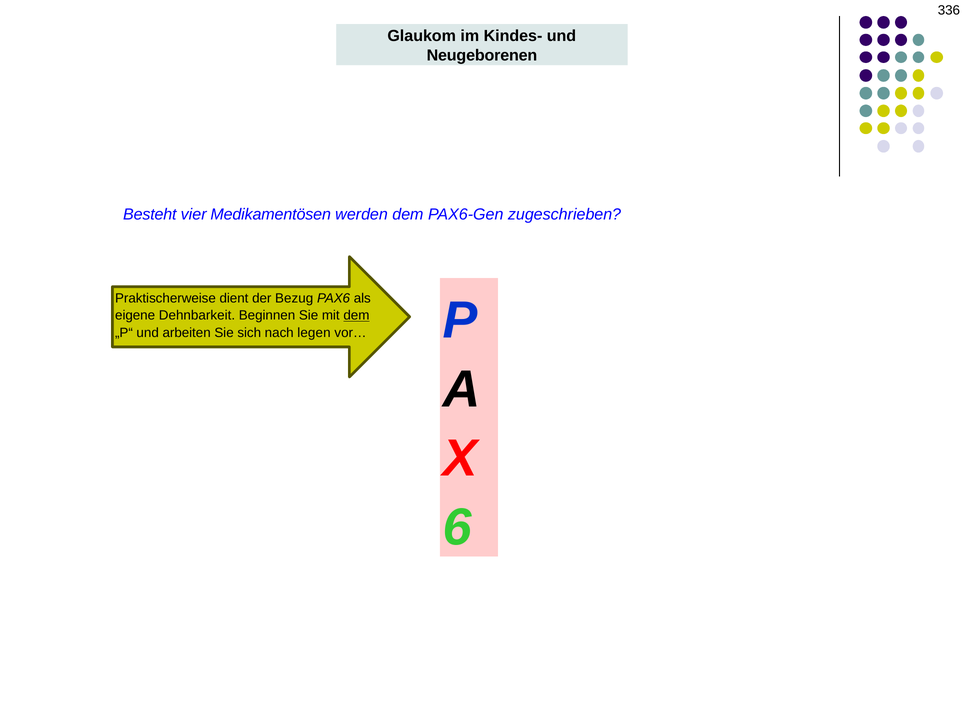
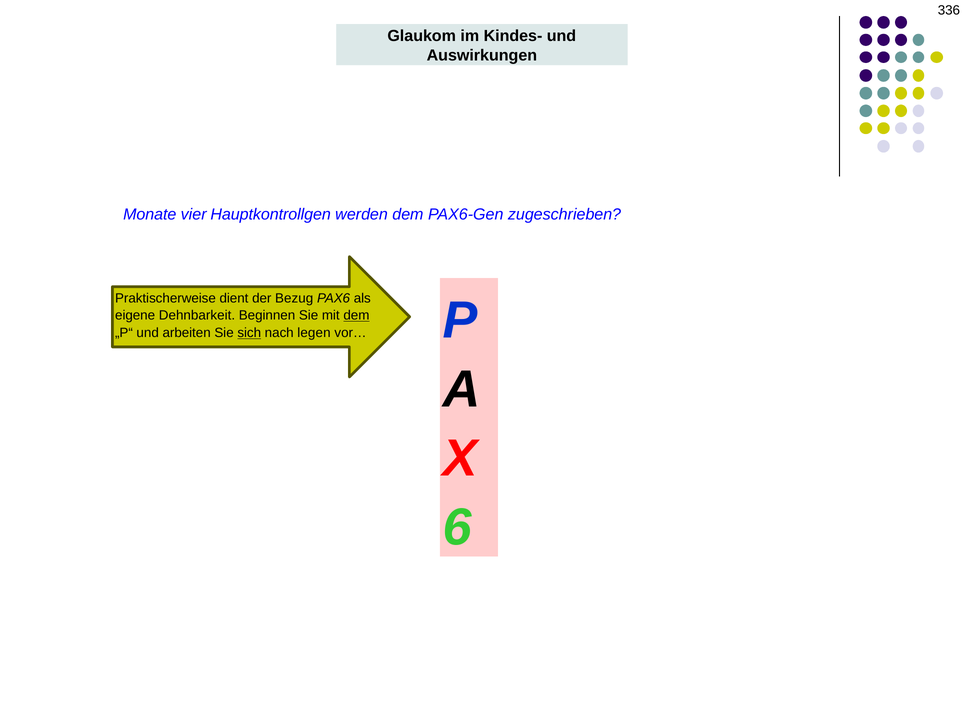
Neugeborenen: Neugeborenen -> Auswirkungen (482, 55)
Besteht: Besteht -> Monate (150, 214)
Medikamentösen: Medikamentösen -> Hauptkontrollgen (271, 214)
sich underline: none -> present (249, 333)
